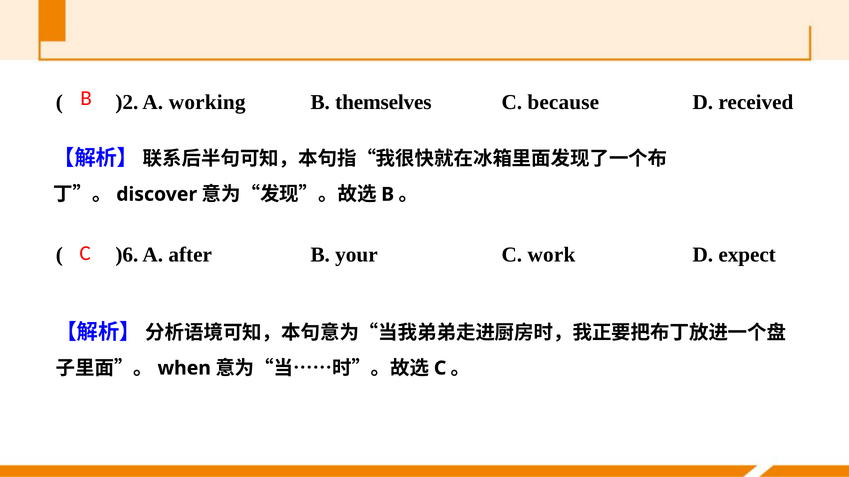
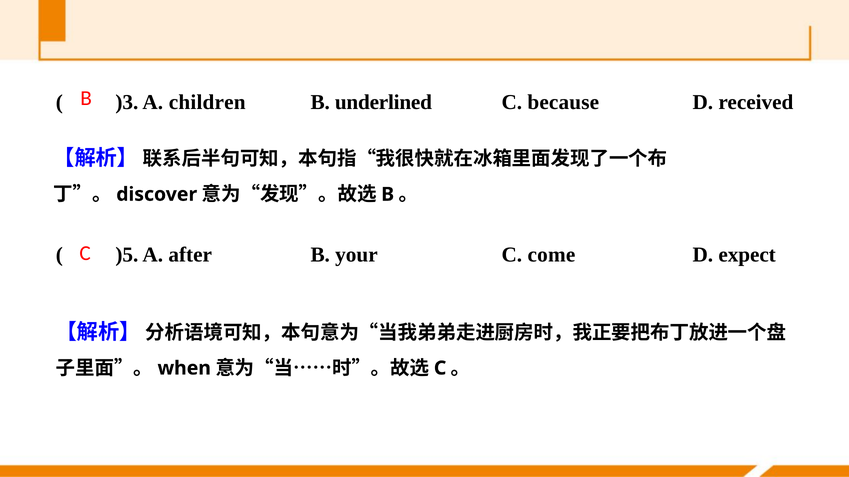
)2: )2 -> )3 (127, 102)
working: working -> children (207, 102)
themselves: themselves -> underlined (383, 102)
)6: )6 -> )5 (127, 255)
work: work -> come (551, 255)
